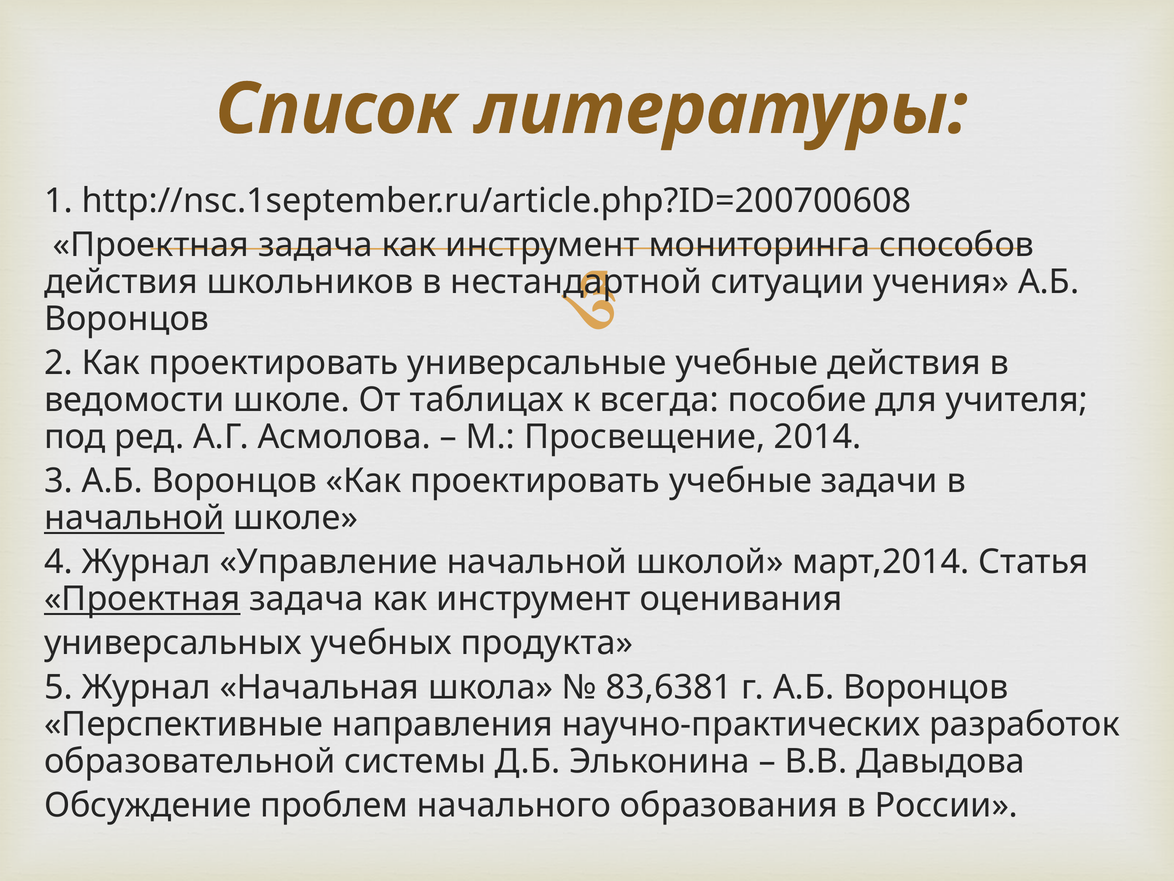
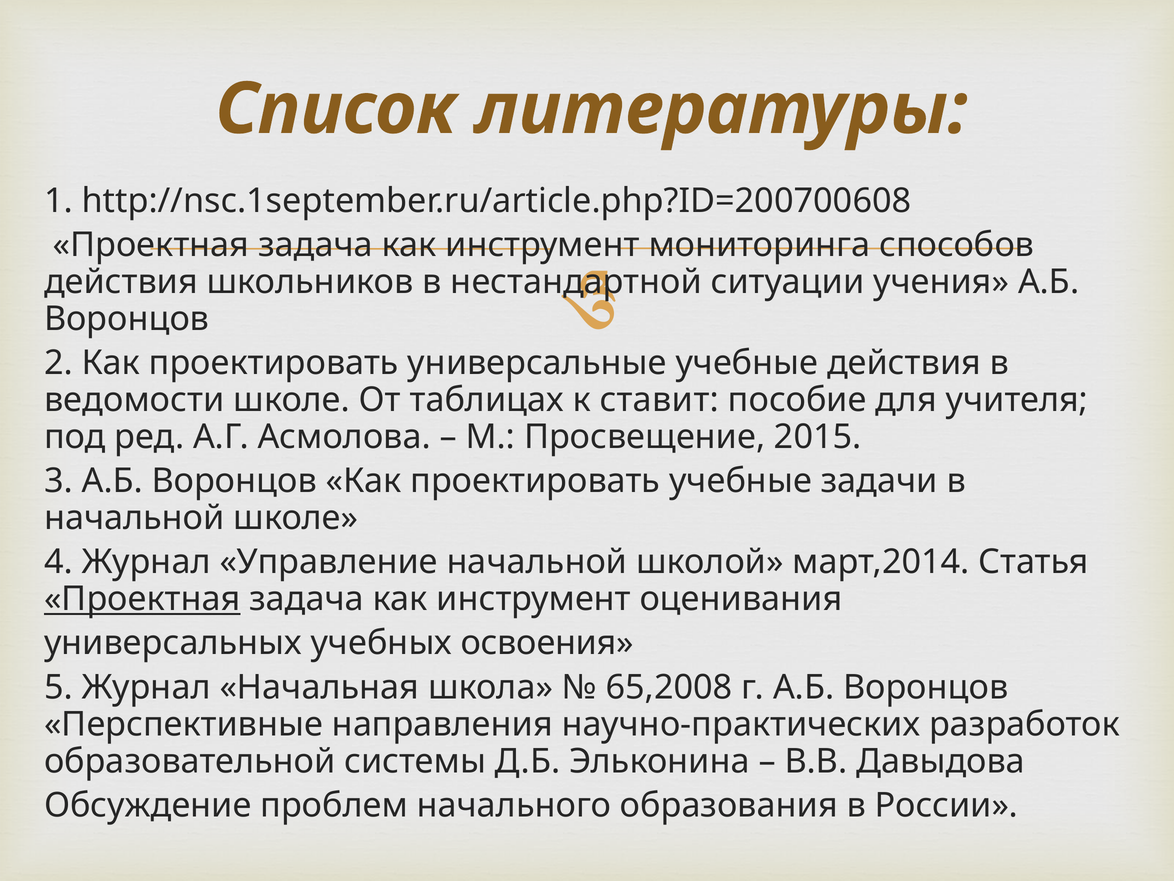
всегда: всегда -> ставит (659, 400)
2014: 2014 -> 2015 (818, 437)
начальной underline: present -> none (134, 518)
продукта: продукта -> освоения (547, 643)
83,6381: 83,6381 -> 65,2008 (669, 687)
